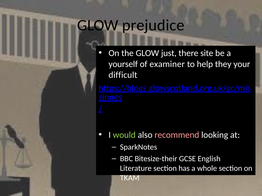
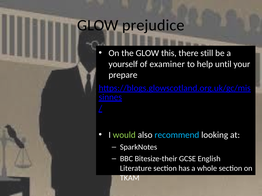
just: just -> this (169, 53)
site: site -> still (207, 53)
they: they -> until (223, 64)
difficult: difficult -> prepare (123, 75)
recommend colour: pink -> light blue (177, 135)
